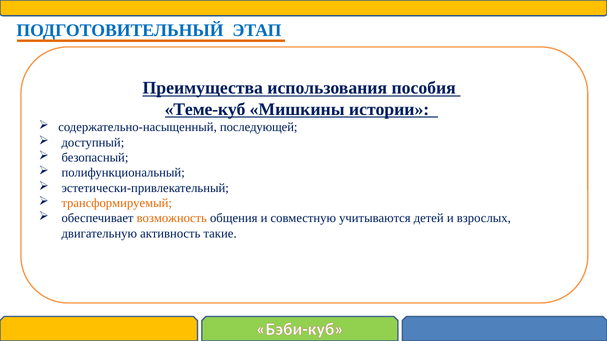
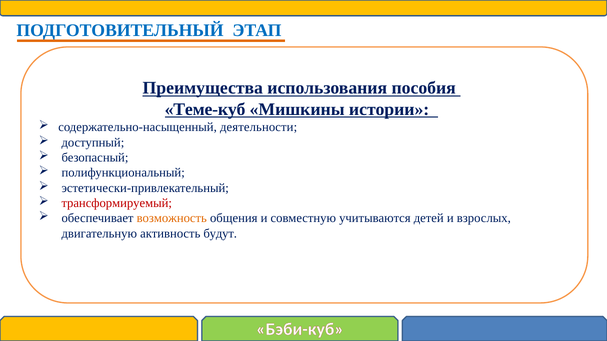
последующей: последующей -> деятельности (259, 127)
трансформируемый colour: orange -> red (117, 203)
такие: такие -> будут (220, 234)
